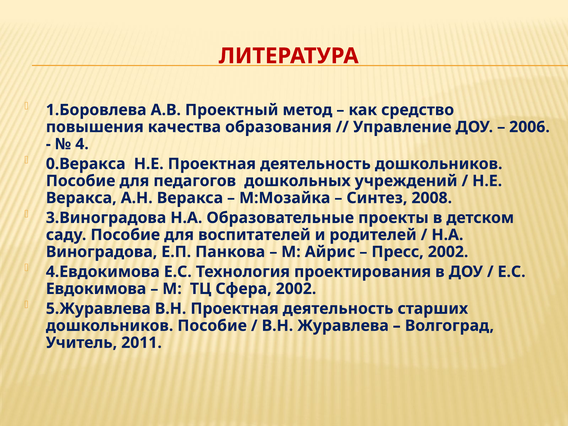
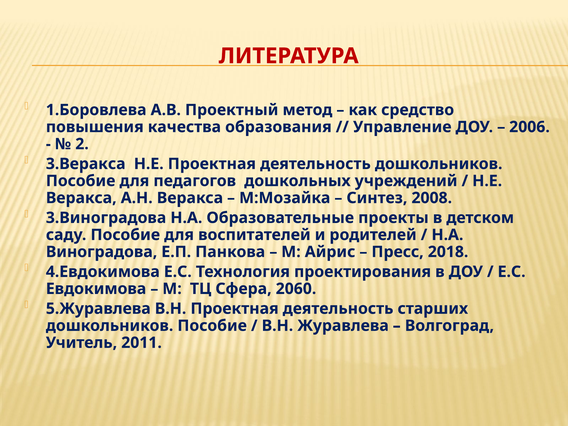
4: 4 -> 2 (82, 144)
0.Веракса: 0.Веракса -> 3.Веракса (86, 164)
Пресс 2002: 2002 -> 2018 (448, 252)
Сфера 2002: 2002 -> 2060 (296, 289)
